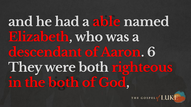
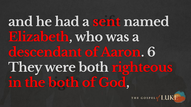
able: able -> sent (106, 22)
